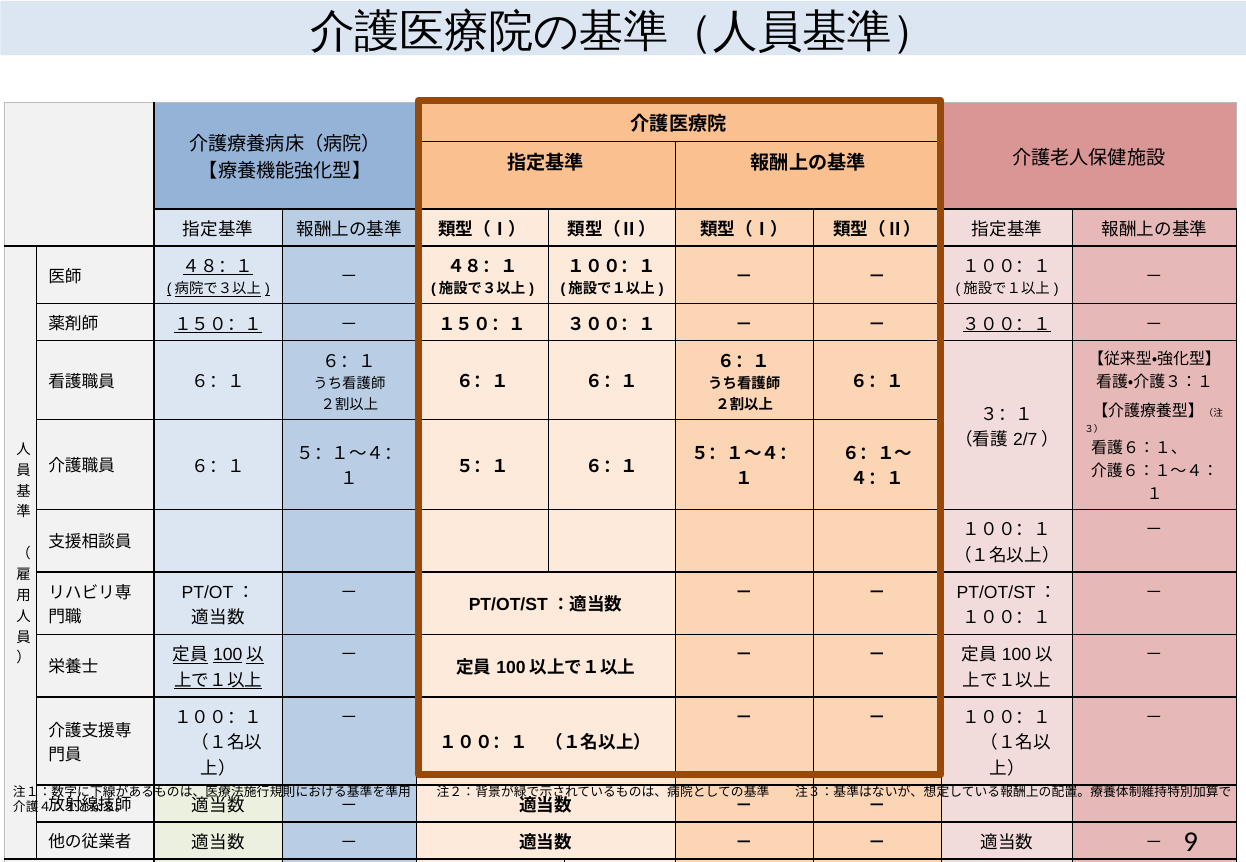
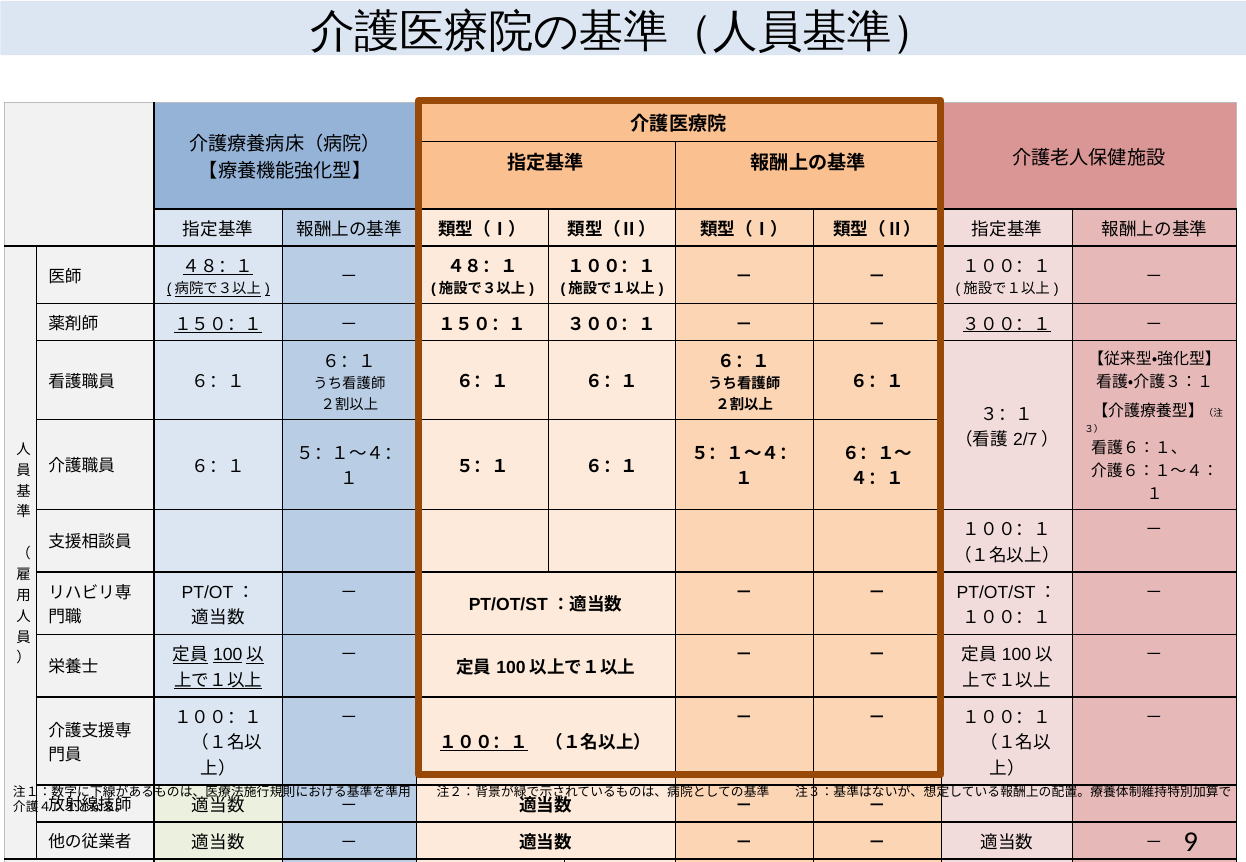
１００：１ underline: none -> present (484, 743)
